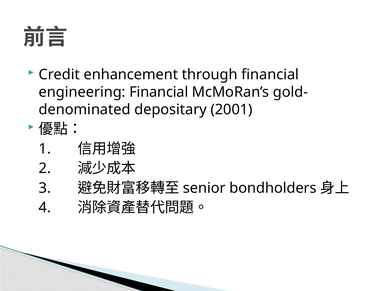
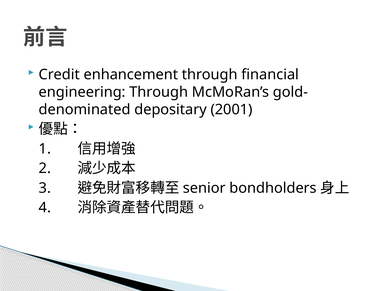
engineering Financial: Financial -> Through (159, 92)
